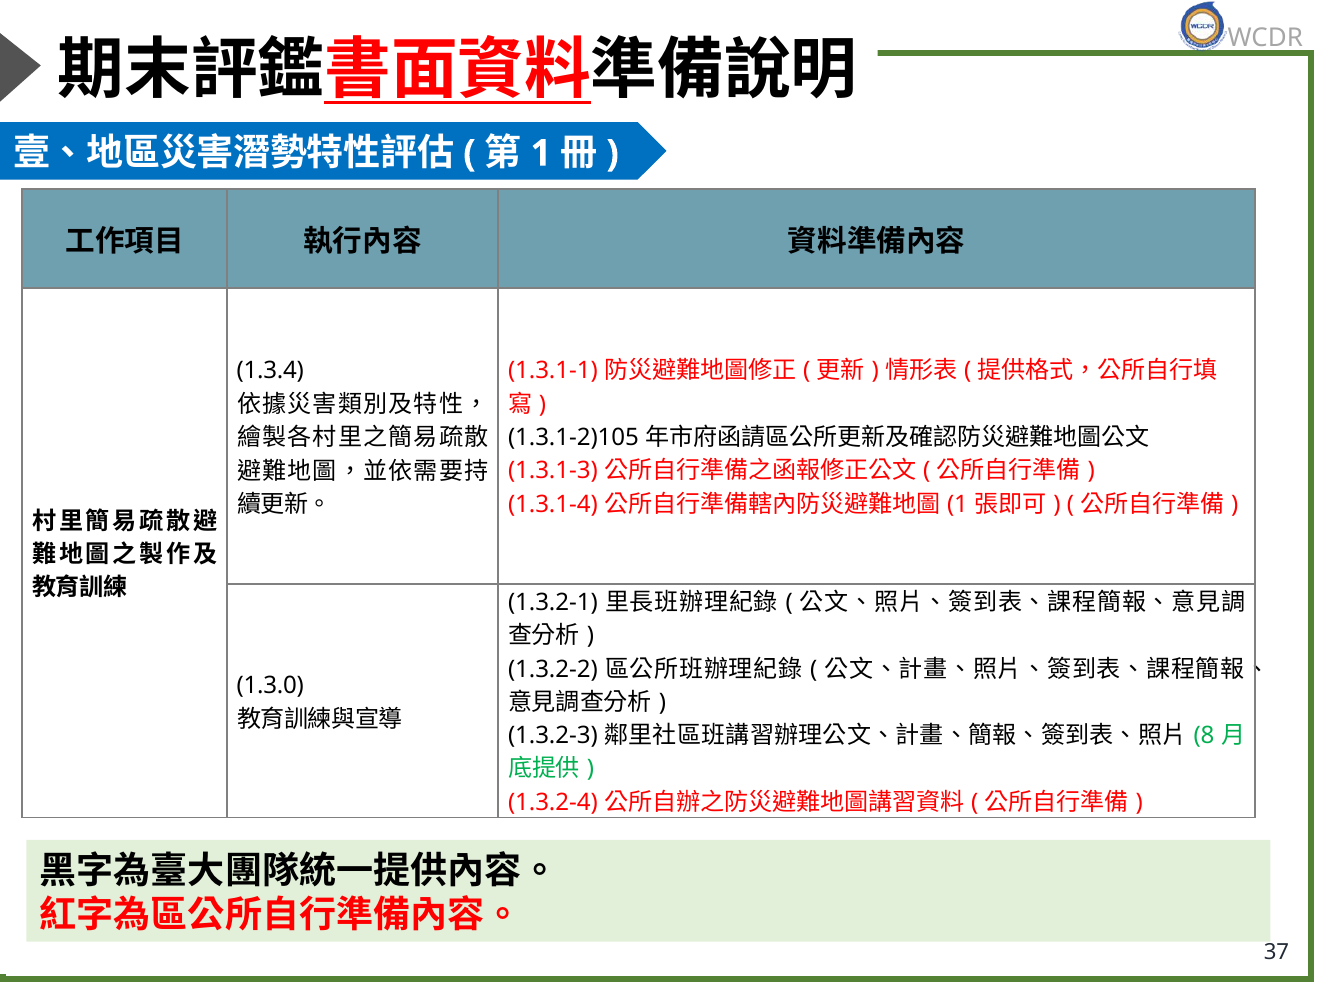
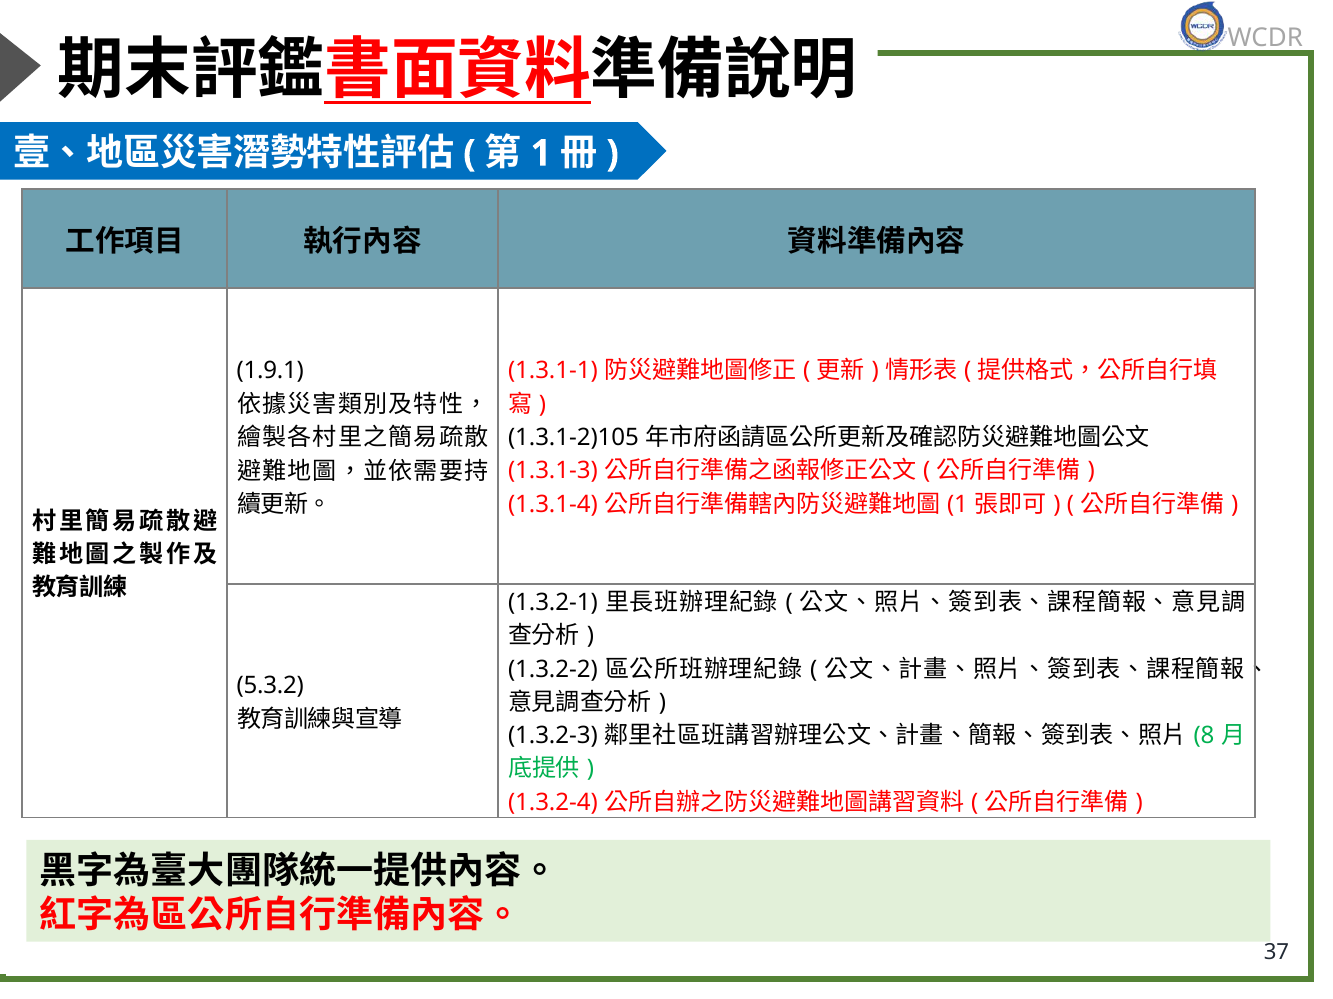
1.3.4: 1.3.4 -> 1.9.1 (270, 371)
1.3.0: 1.3.0 -> 5.3.2 (270, 686)
